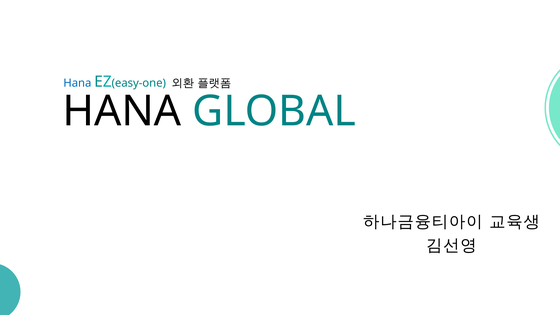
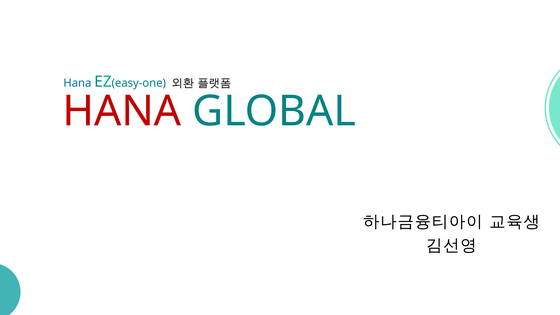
HANA colour: black -> red (122, 111)
